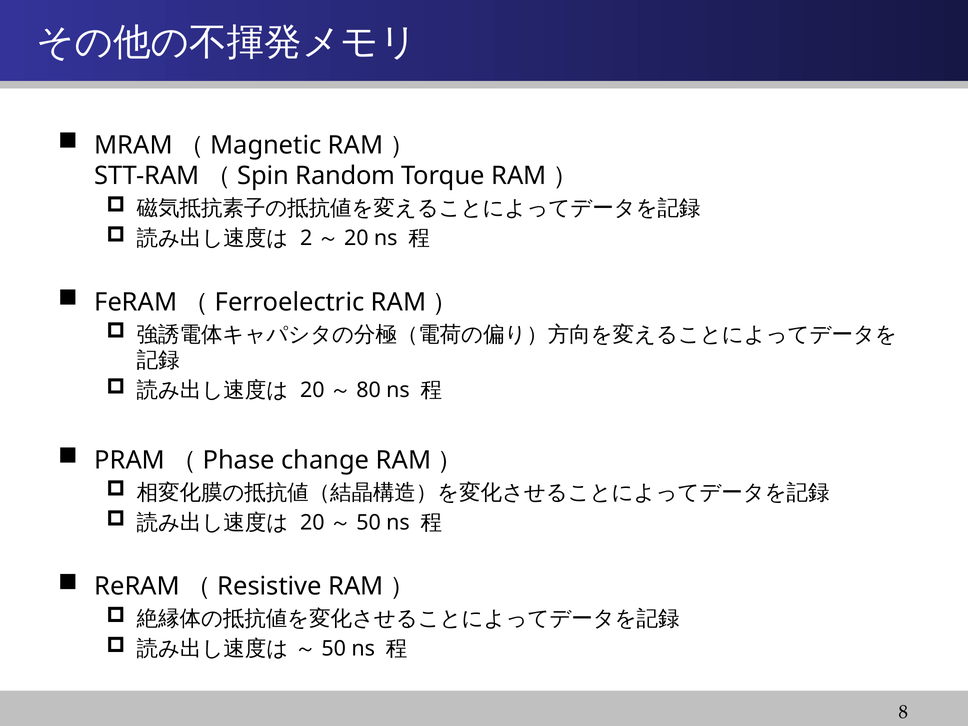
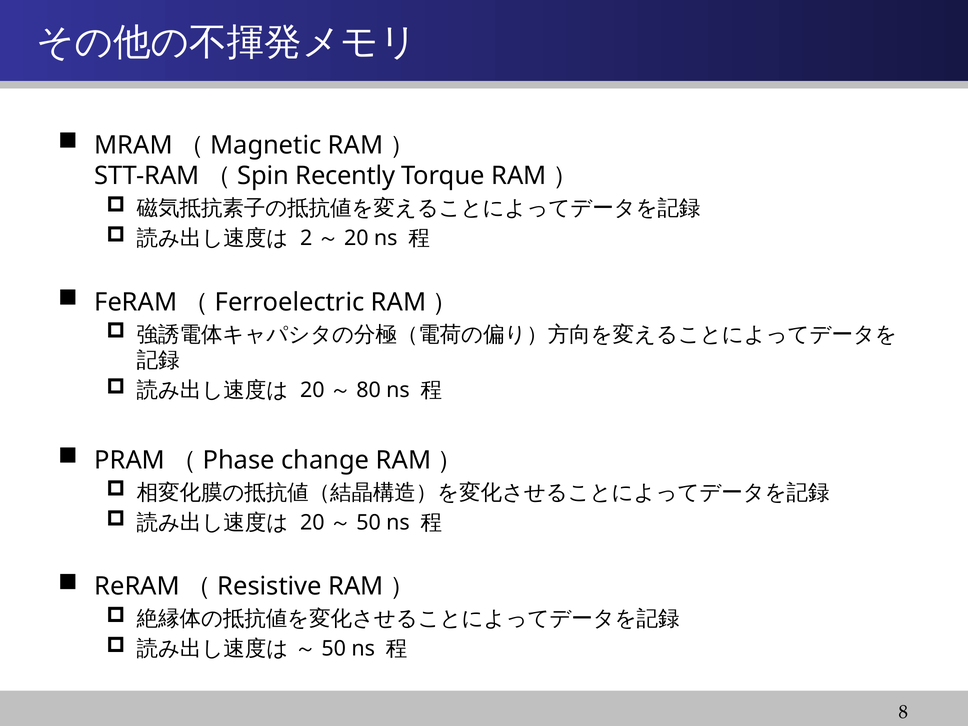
Random: Random -> Recently (345, 176)
